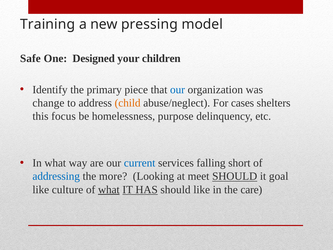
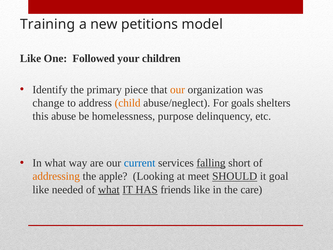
pressing: pressing -> petitions (149, 24)
Safe: Safe -> Like (31, 58)
Designed: Designed -> Followed (94, 58)
our colour: blue -> orange (177, 90)
cases: cases -> goals (243, 103)
focus: focus -> abuse (64, 116)
falling underline: none -> present (211, 163)
addressing colour: blue -> orange (56, 176)
more: more -> apple (113, 176)
culture: culture -> needed (68, 189)
HAS should: should -> friends (176, 189)
